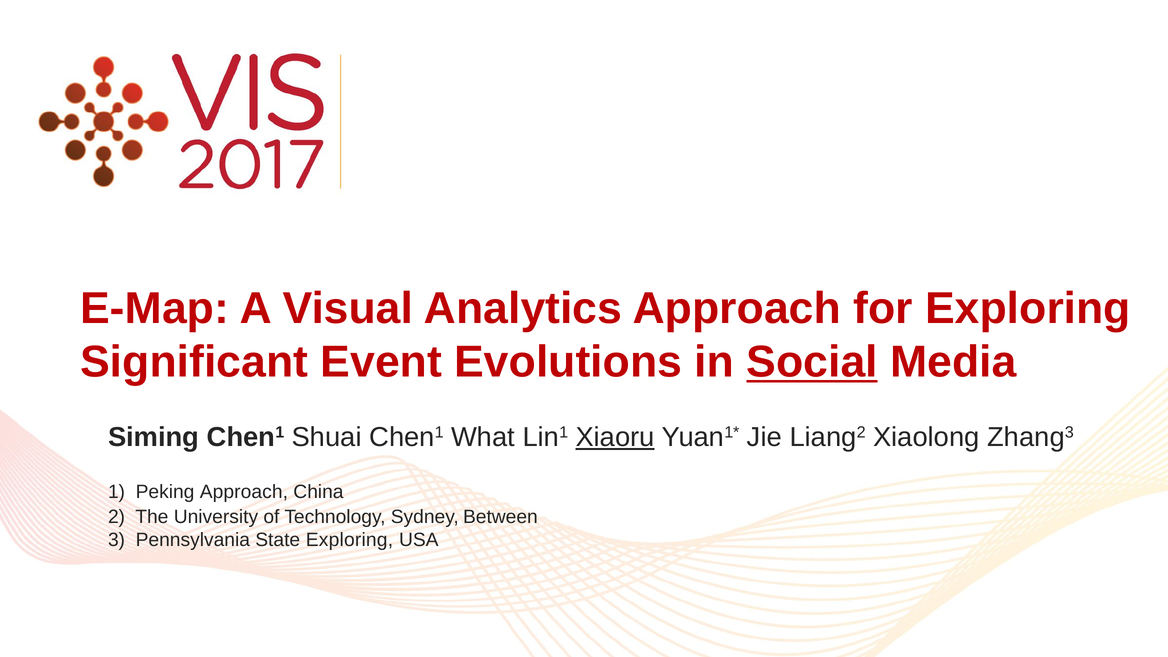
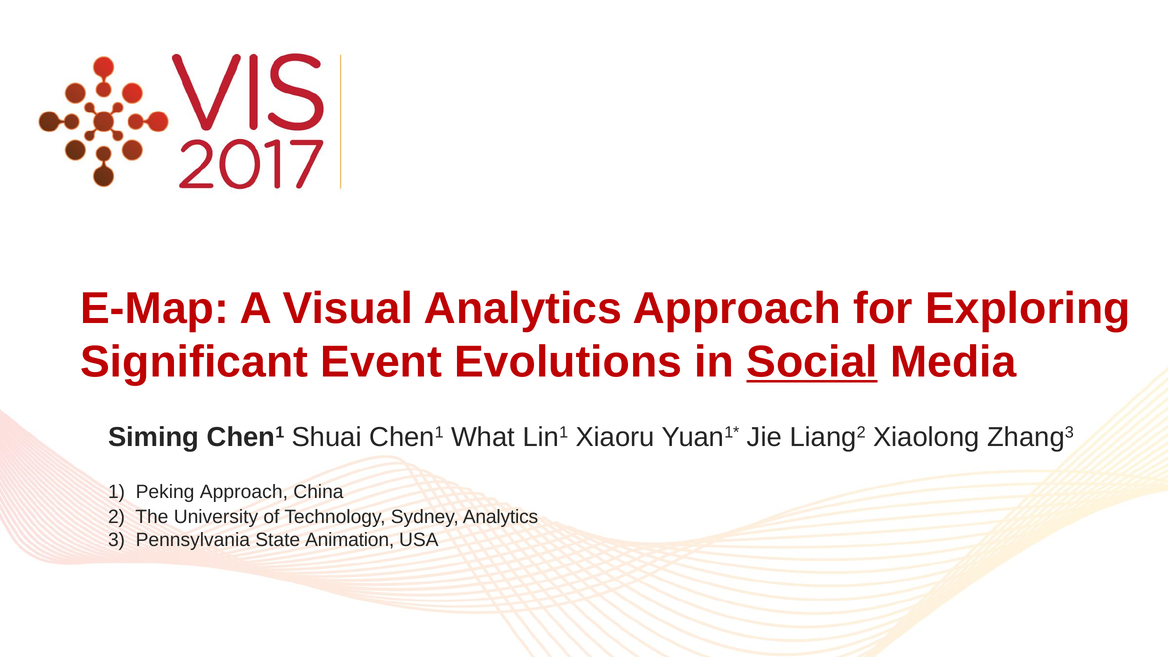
Xiaoru underline: present -> none (615, 437)
Sydney Between: Between -> Analytics (501, 517)
State Exploring: Exploring -> Animation (350, 540)
